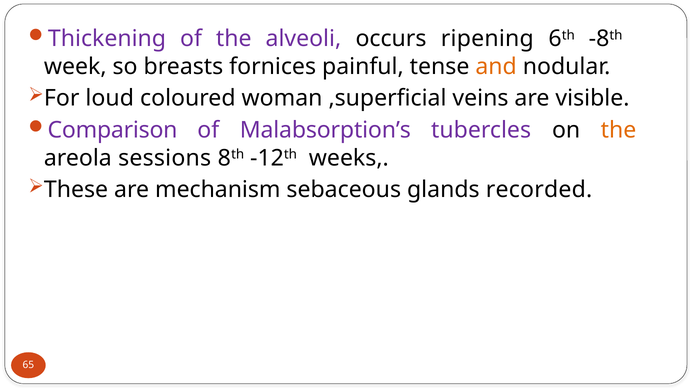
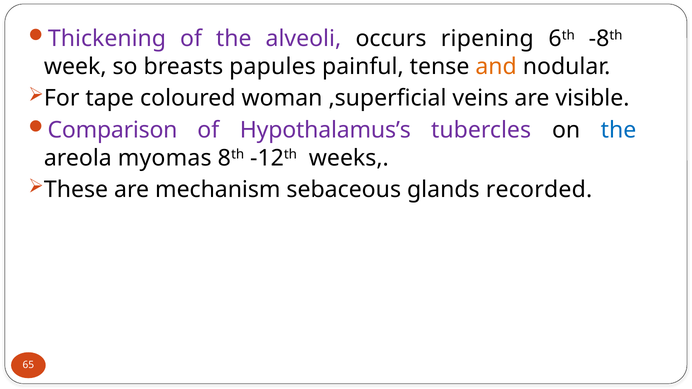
fornices: fornices -> papules (273, 67)
loud: loud -> tape (110, 98)
Malabsorption’s: Malabsorption’s -> Hypothalamus’s (325, 130)
the colour: orange -> blue (618, 130)
sessions: sessions -> myomas (165, 158)
